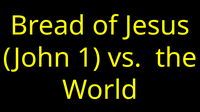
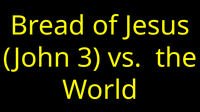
1: 1 -> 3 (89, 58)
